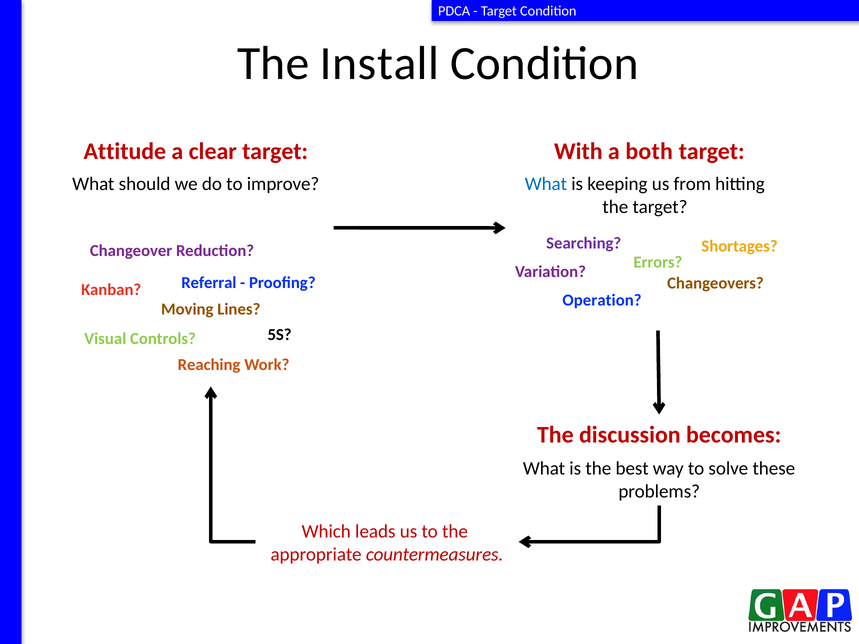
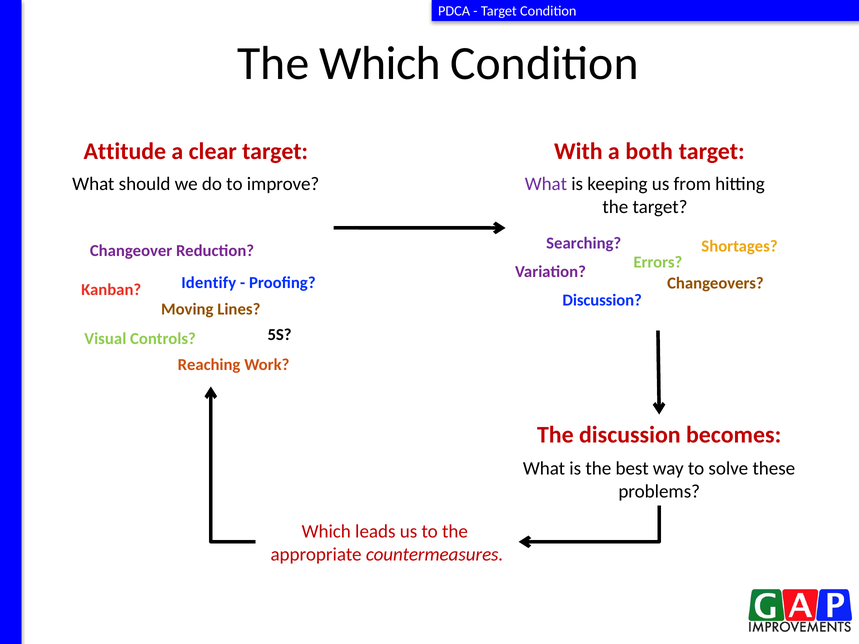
The Install: Install -> Which (380, 63)
What colour: blue -> purple (546, 184)
Referral: Referral -> Identify (209, 283)
Operation: Operation -> Discussion (602, 300)
